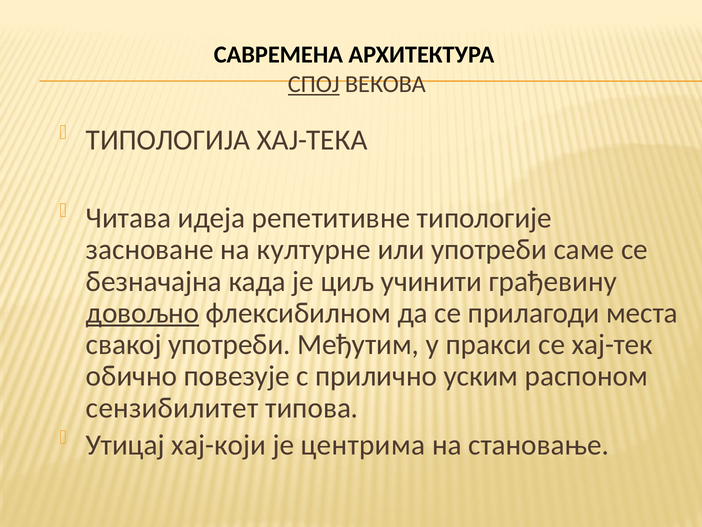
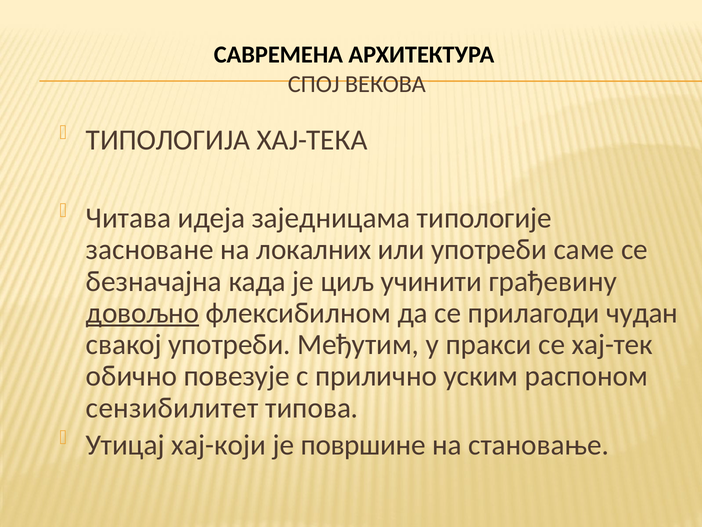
СПОЈ underline: present -> none (314, 84)
репетитивне: репетитивне -> заједницама (331, 218)
културне: културне -> локалних (314, 250)
места: места -> чудан (642, 313)
центрима: центрима -> површине (363, 445)
